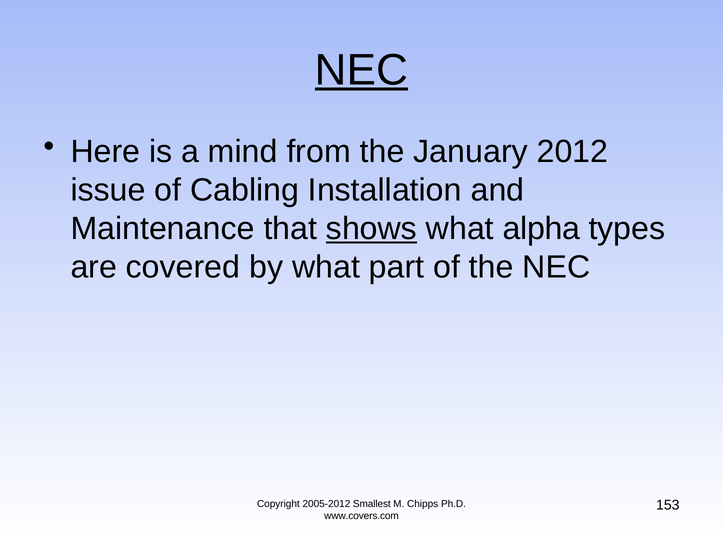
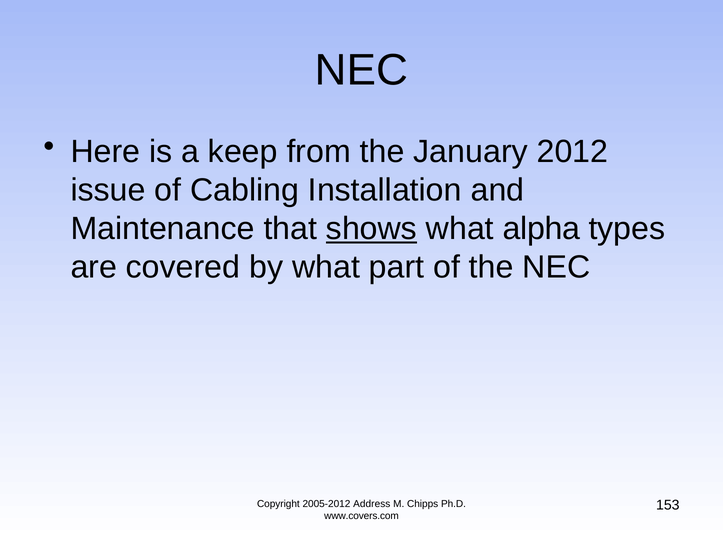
NEC underline: present -> none (361, 70)
mind: mind -> keep (243, 152)
Smallest: Smallest -> Address (372, 504)
